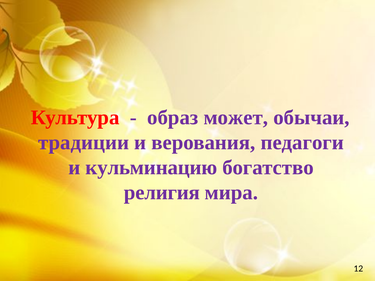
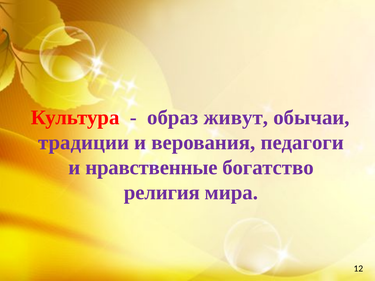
может: может -> живут (236, 118)
кульминацию: кульминацию -> нравственные (151, 168)
